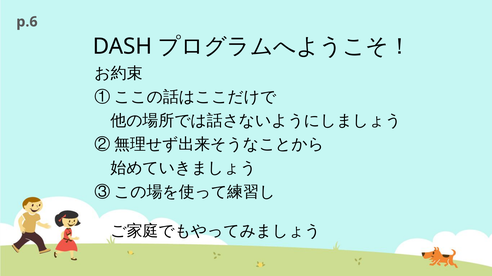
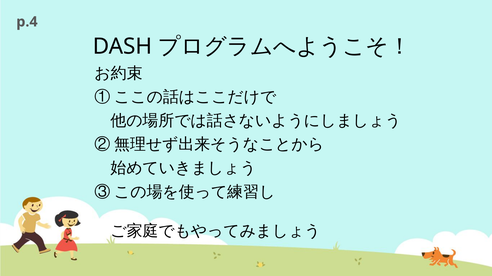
p.6: p.6 -> p.4 (27, 22)
